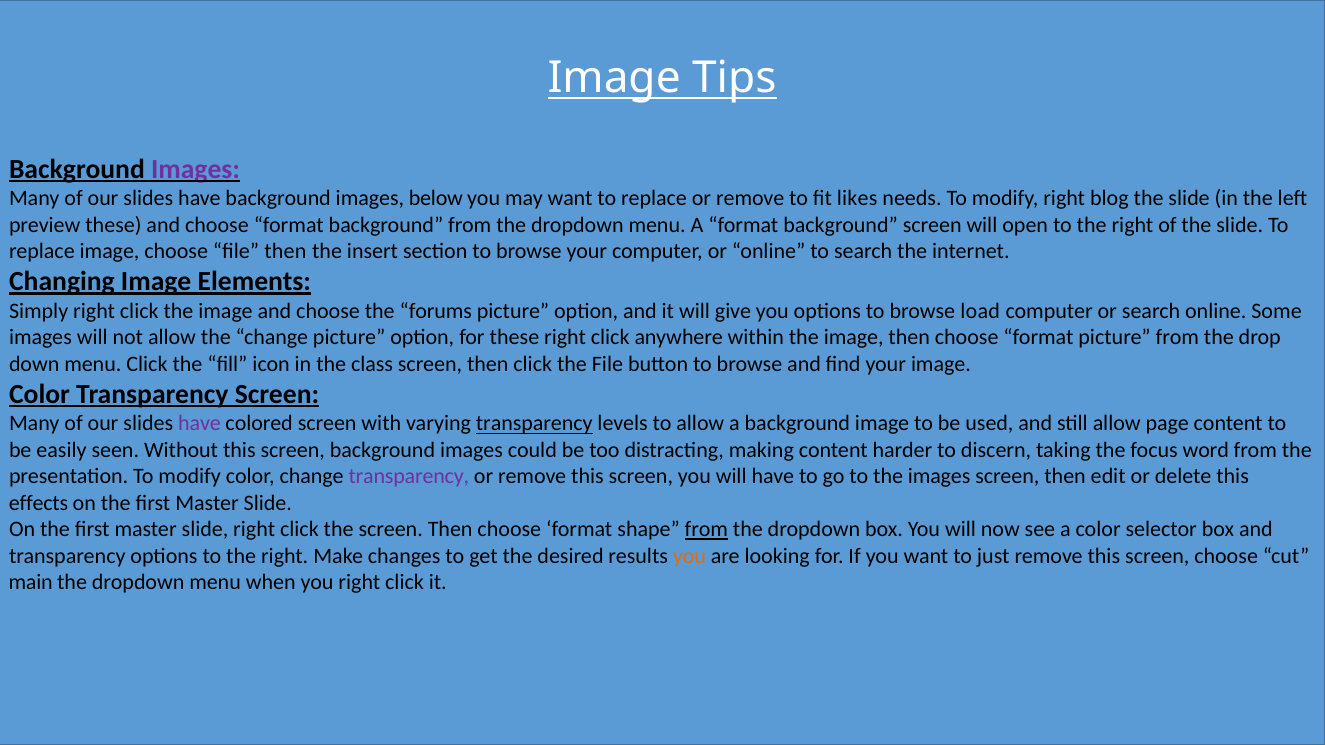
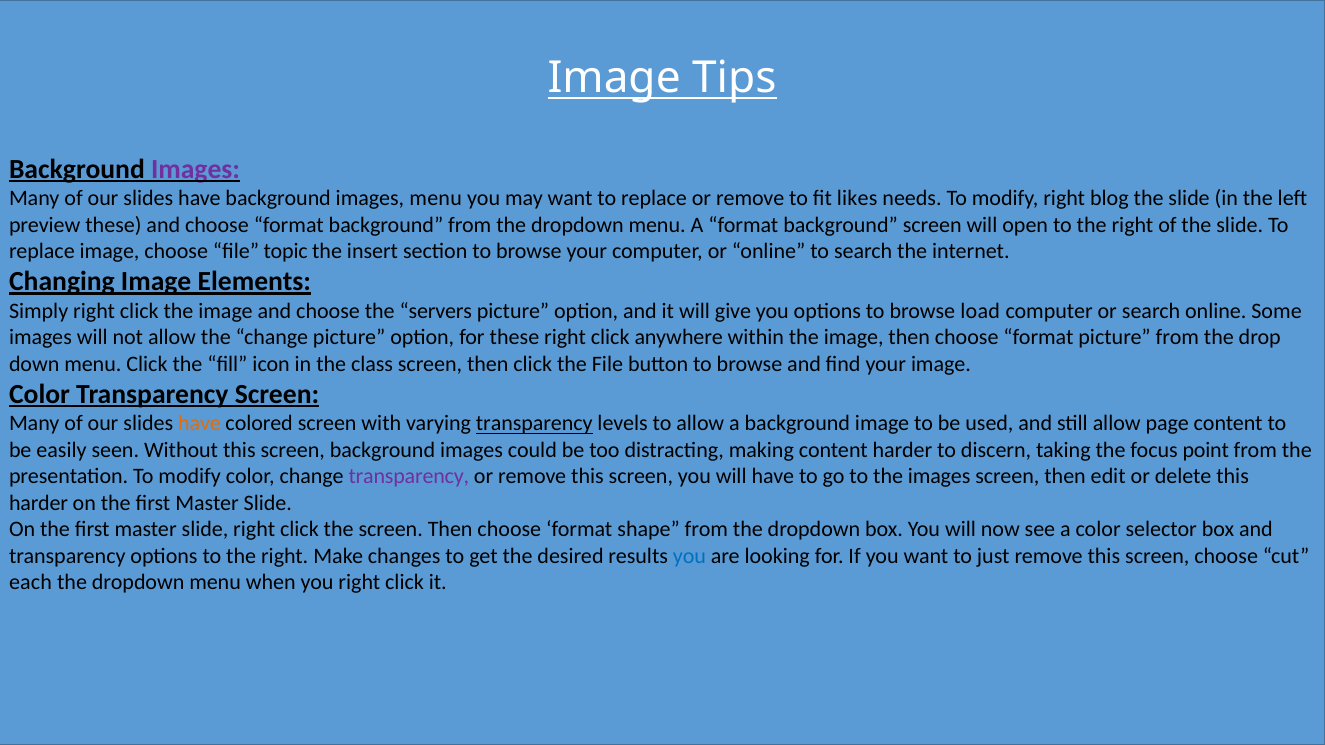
images below: below -> menu (436, 199)
file then: then -> topic (286, 252)
forums: forums -> servers (436, 311)
have colour: purple -> orange (199, 424)
word: word -> point (1206, 450)
effects: effects -> harder (39, 503)
from underline: present -> none (706, 530)
you colour: orange -> blue (689, 556)
main: main -> each (30, 583)
